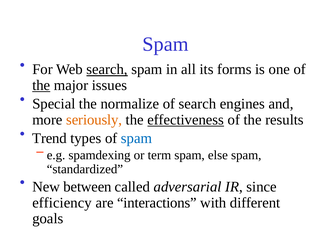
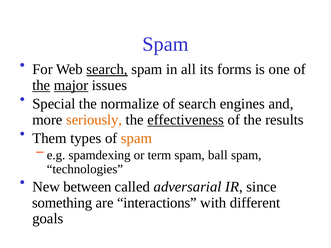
major underline: none -> present (71, 85)
Trend: Trend -> Them (49, 138)
spam colour: blue -> orange (136, 138)
else: else -> ball (218, 155)
standardized: standardized -> technologies (85, 169)
efficiency: efficiency -> something (62, 203)
